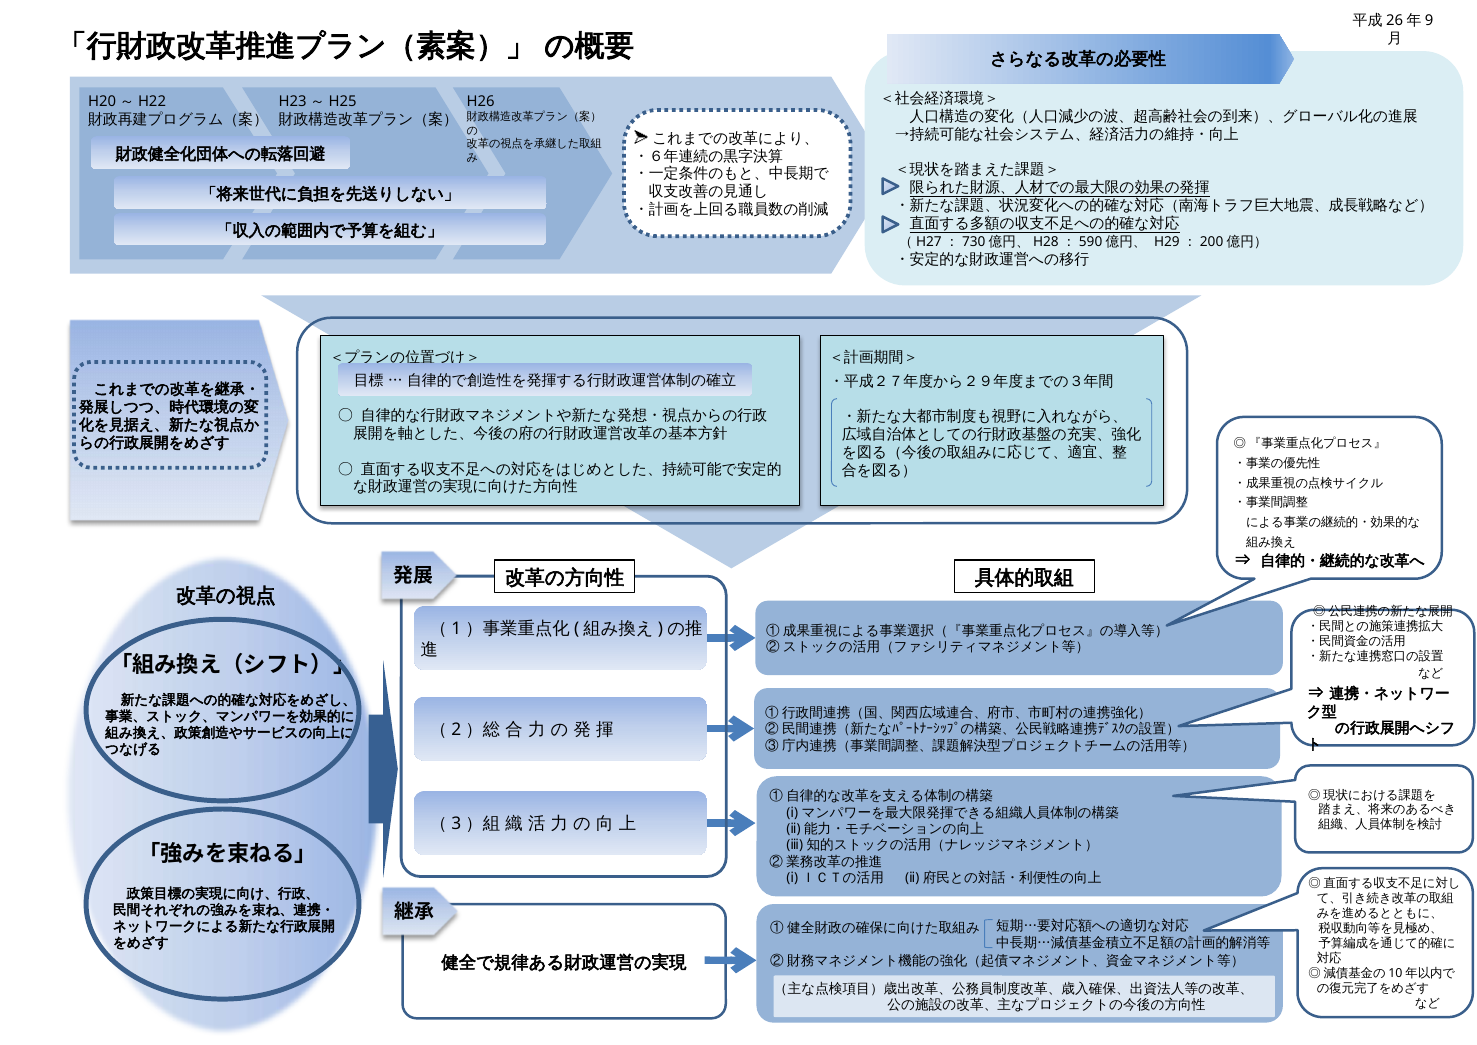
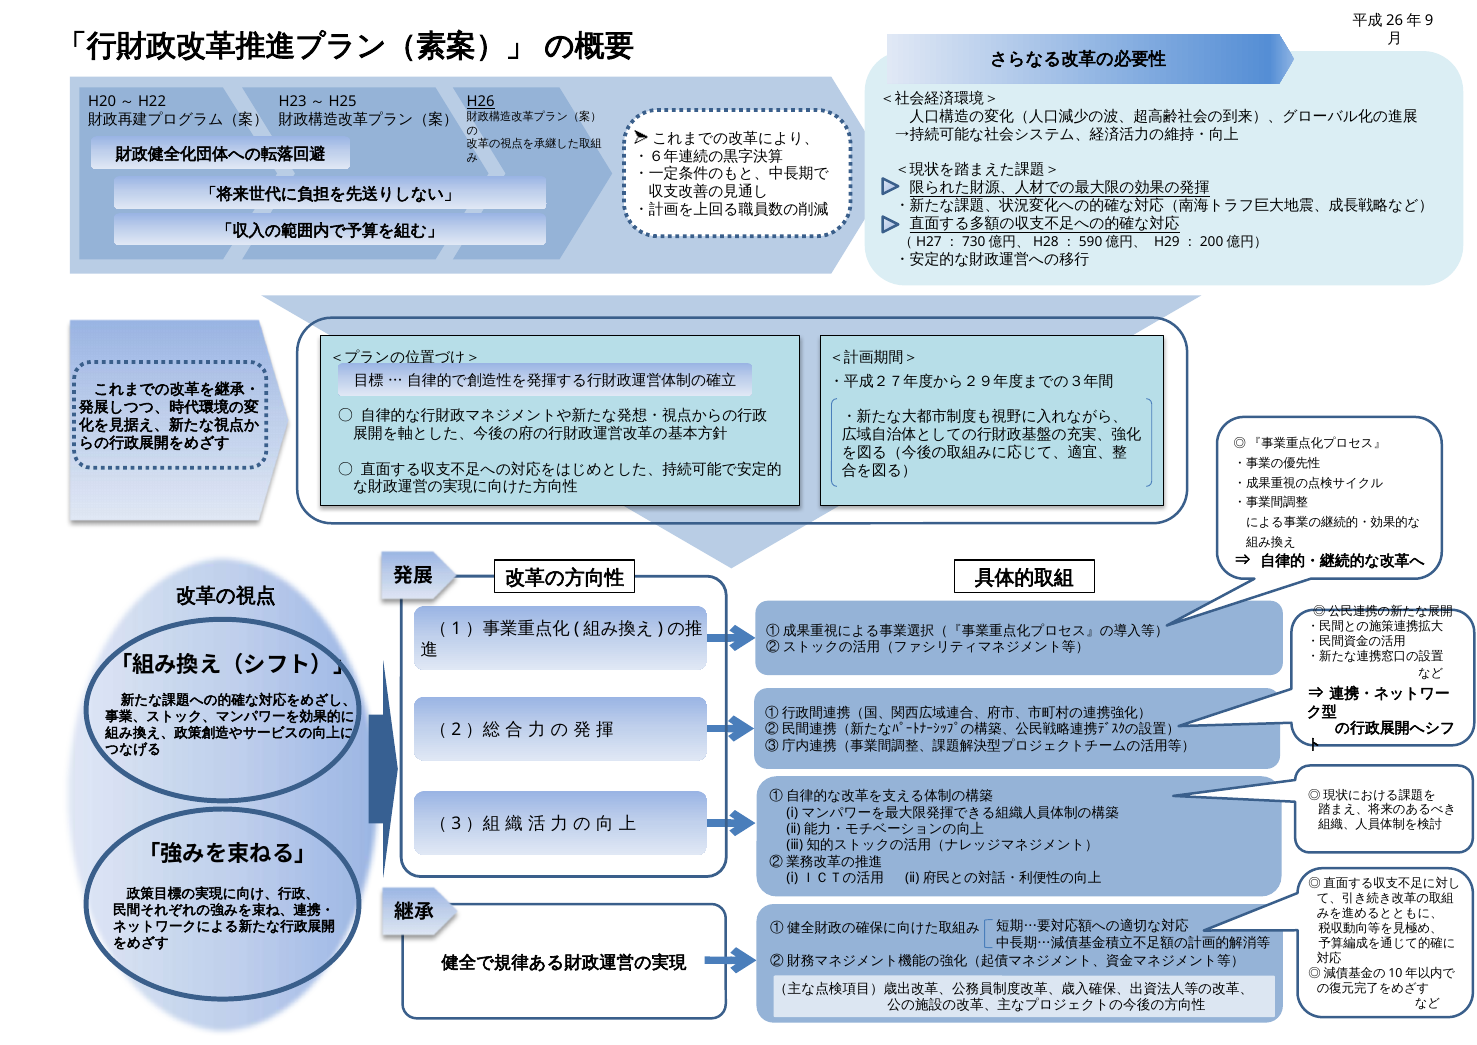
H26 underline: none -> present (481, 102)
